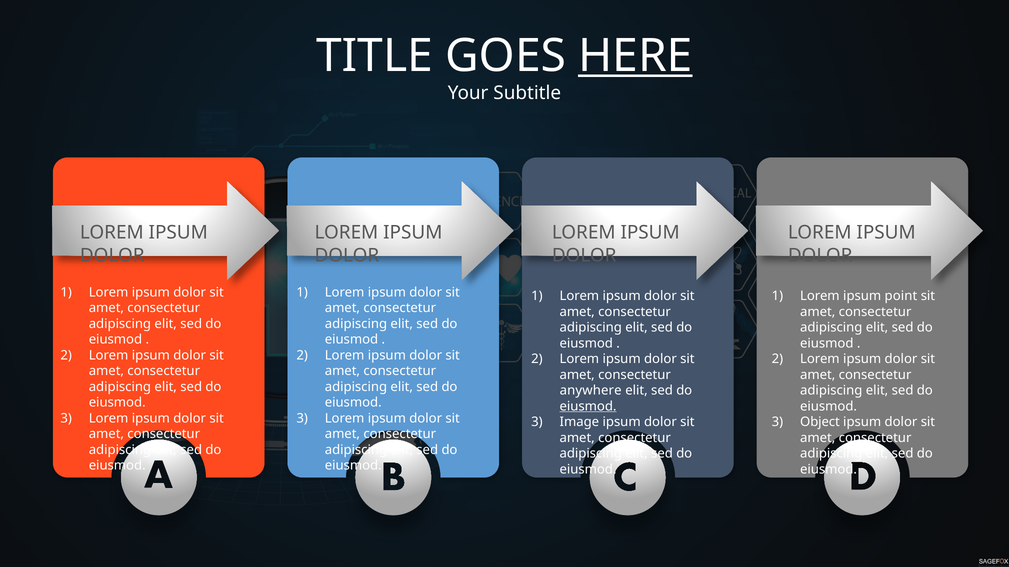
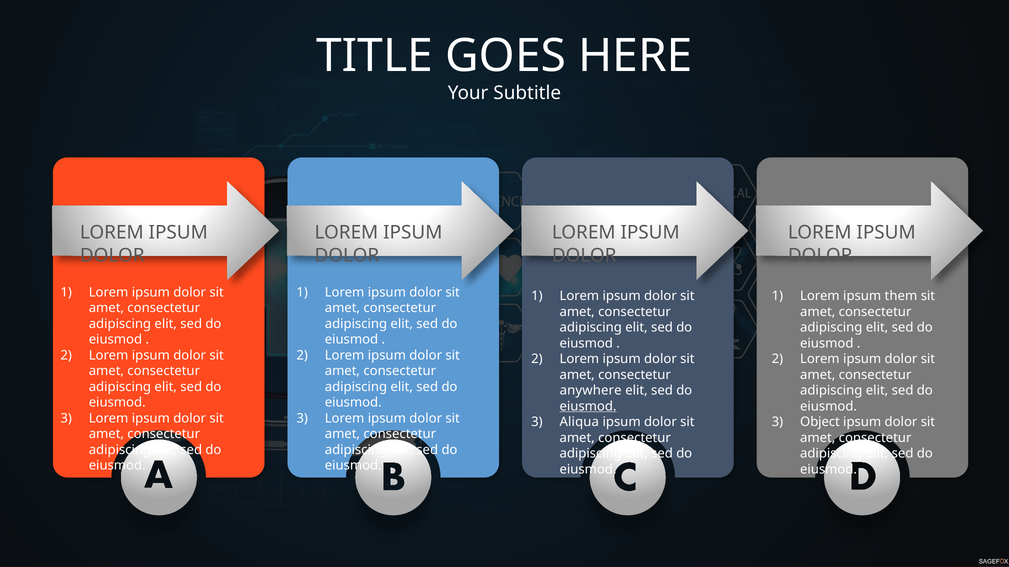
HERE underline: present -> none (635, 56)
point: point -> them (901, 296)
Image: Image -> Aliqua (579, 422)
